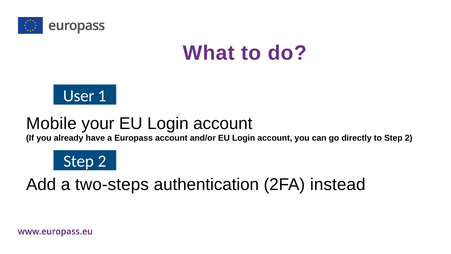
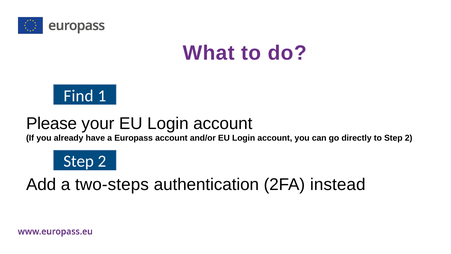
User: User -> Find (79, 96)
Mobile: Mobile -> Please (52, 123)
